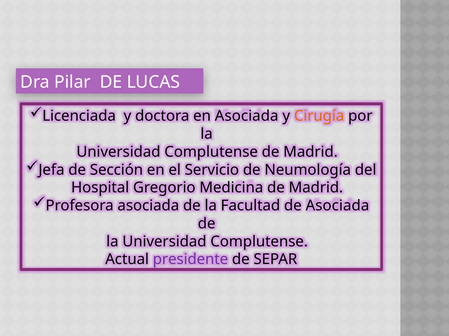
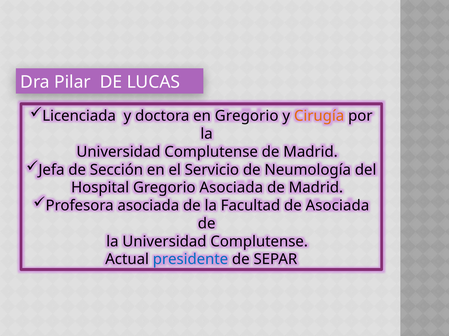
en Asociada: Asociada -> Gregorio (247, 116)
Gregorio Medicina: Medicina -> Asociada (231, 188)
presidente colour: purple -> blue (190, 260)
